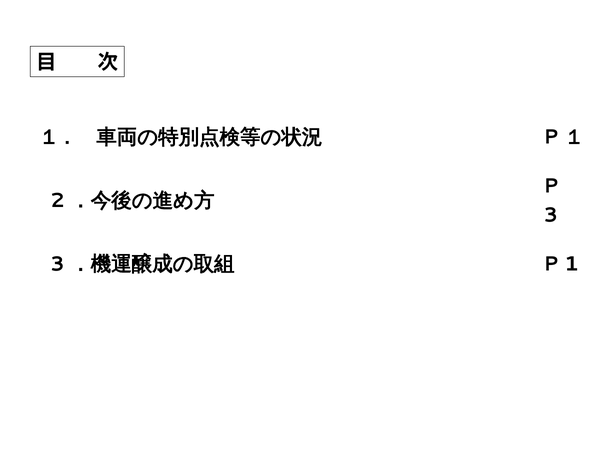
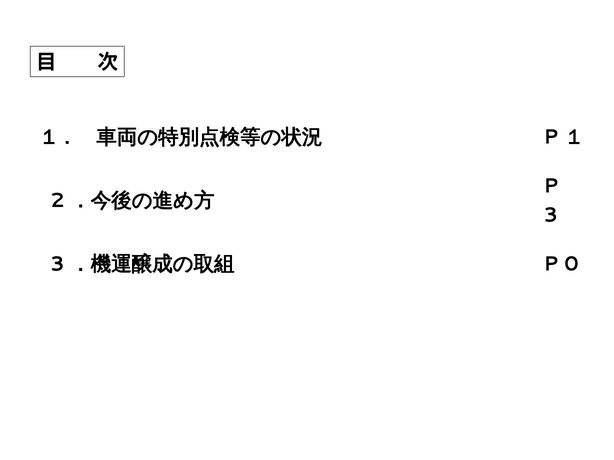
1: 1 -> 0 (571, 264)
